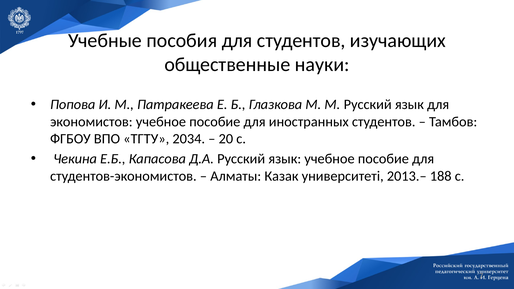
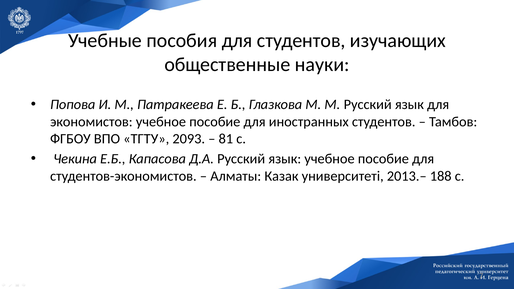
2034: 2034 -> 2093 (189, 139)
20: 20 -> 81 (226, 139)
